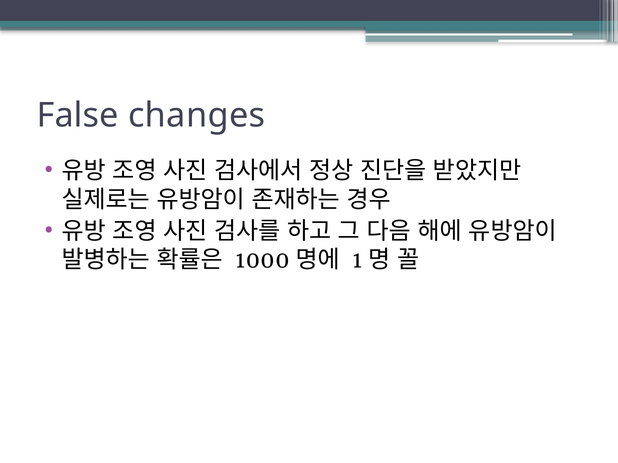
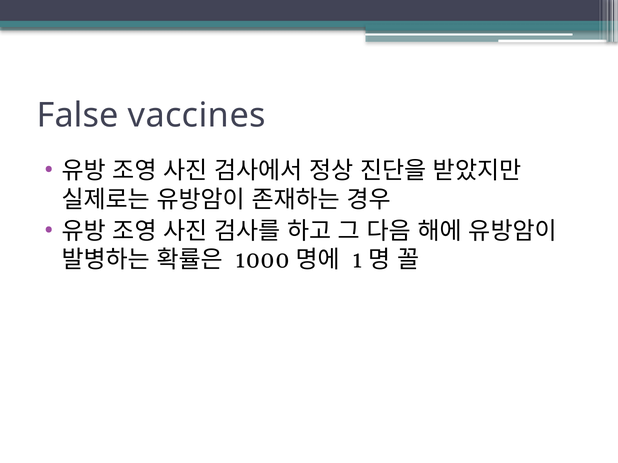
changes: changes -> vaccines (197, 116)
